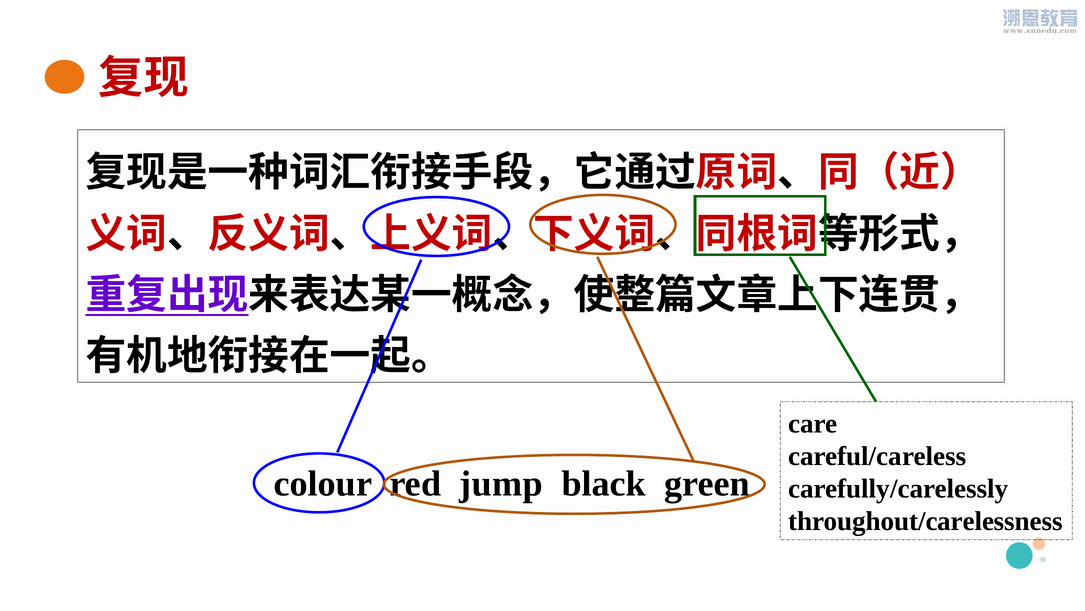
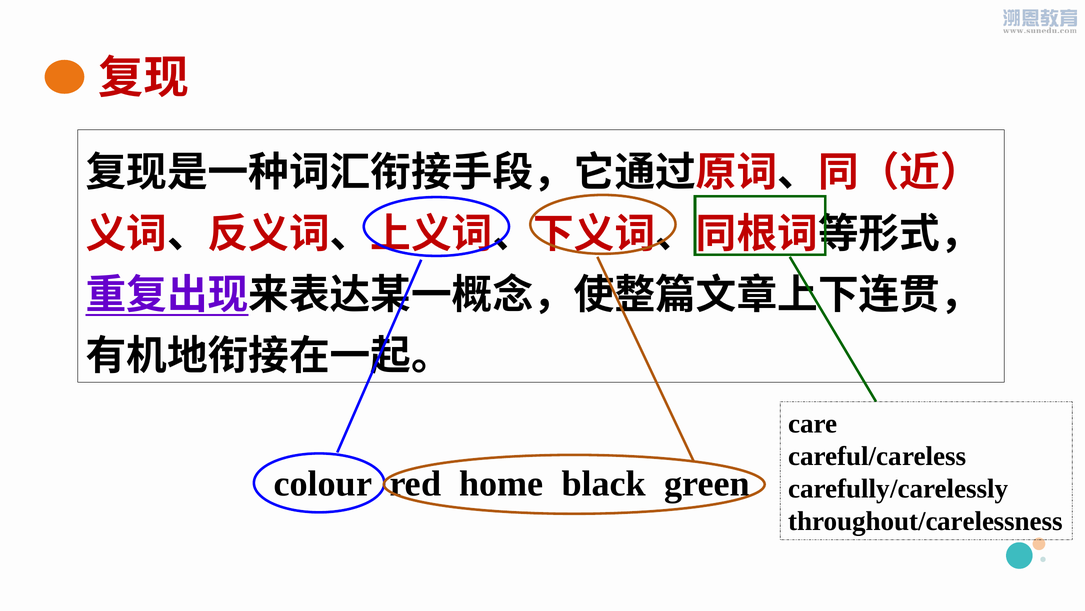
jump: jump -> home (501, 483)
